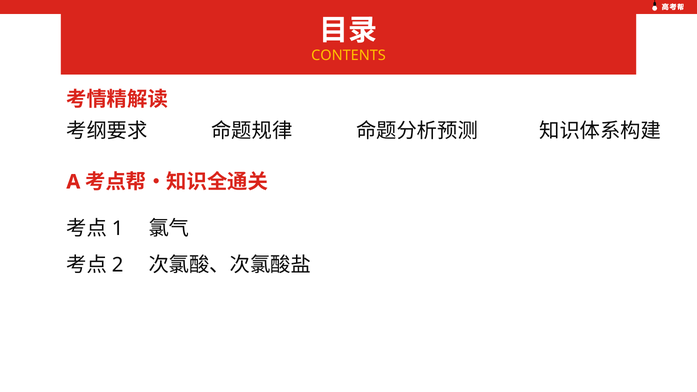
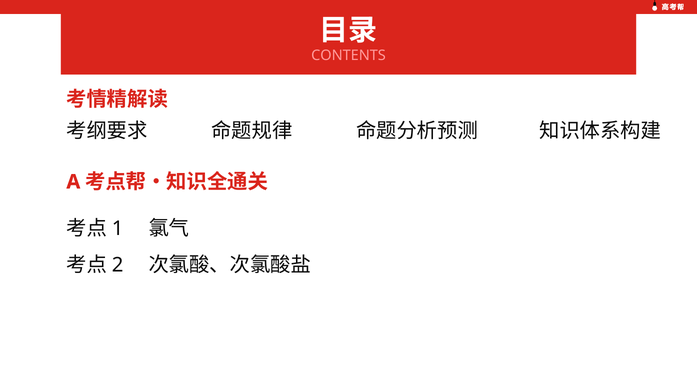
CONTENTS colour: yellow -> pink (348, 56)
